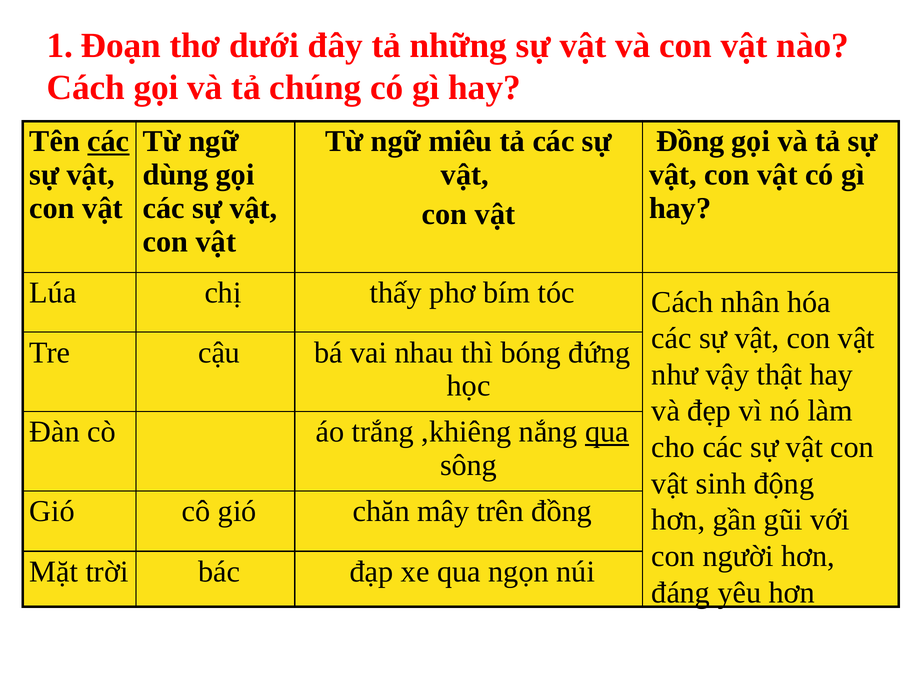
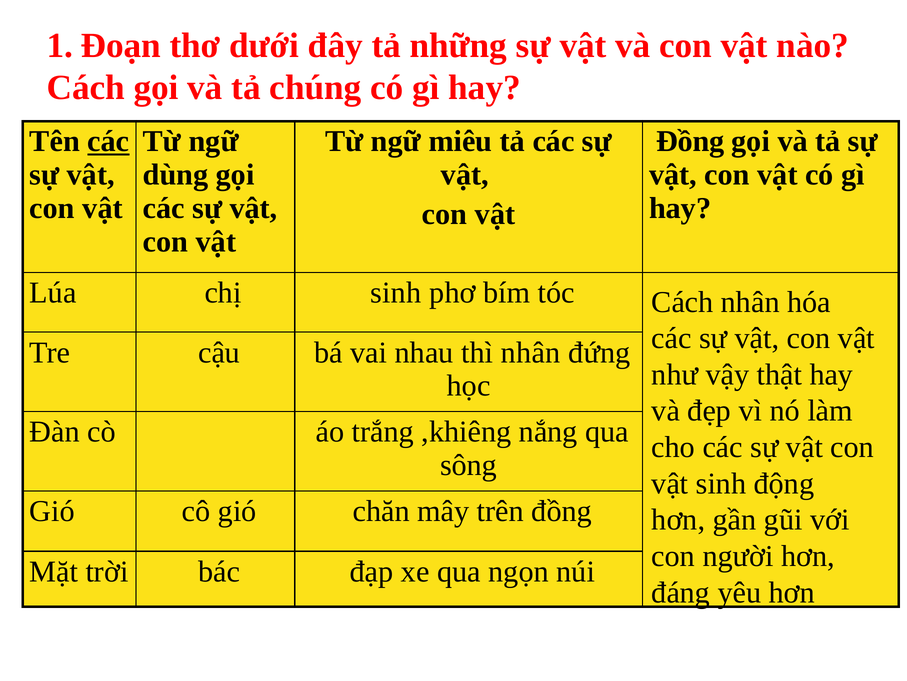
chị thấy: thấy -> sinh (396, 292)
thì bóng: bóng -> nhân (531, 352)
qua underline: present -> none (607, 432)
